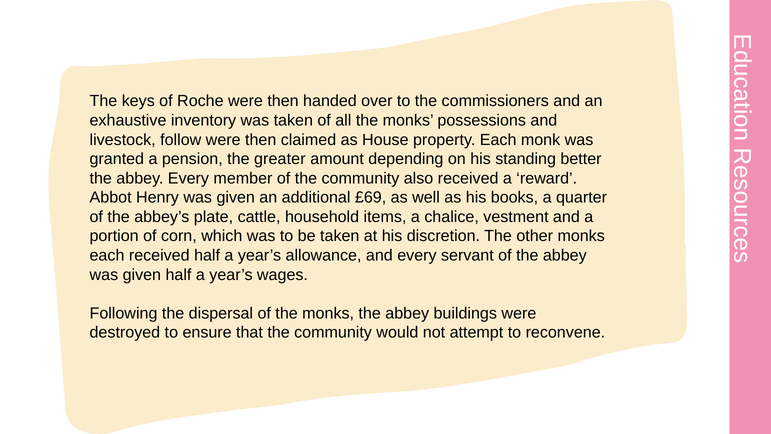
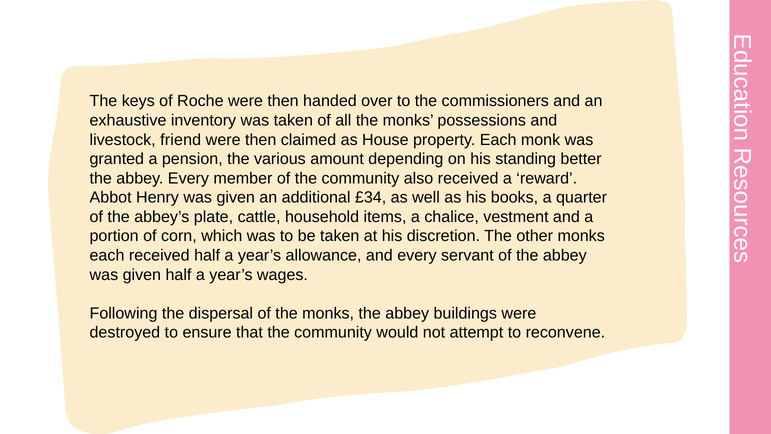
follow: follow -> friend (181, 140)
greater: greater -> various (280, 159)
£69: £69 -> £34 (371, 197)
